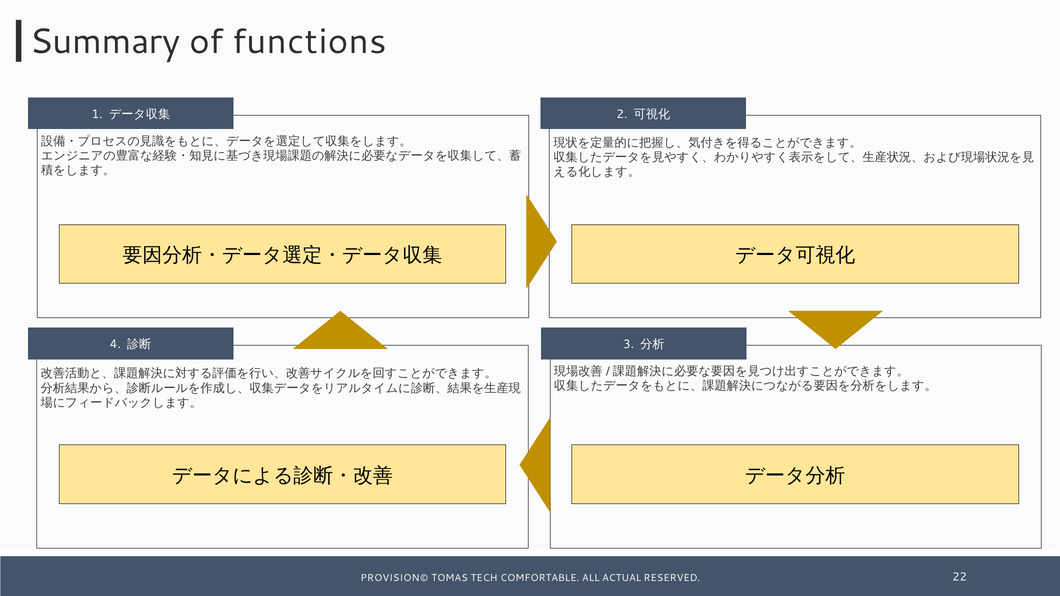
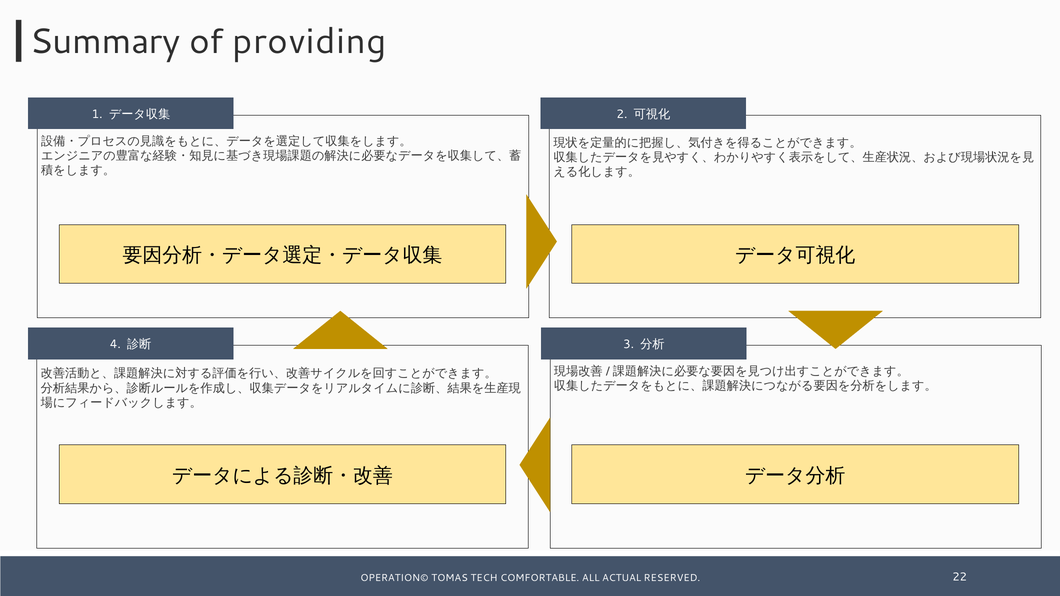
functions: functions -> providing (309, 42)
PROVISION©: PROVISION© -> OPERATION© (394, 578)
